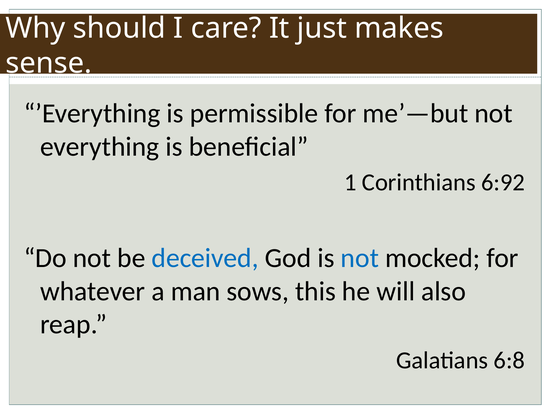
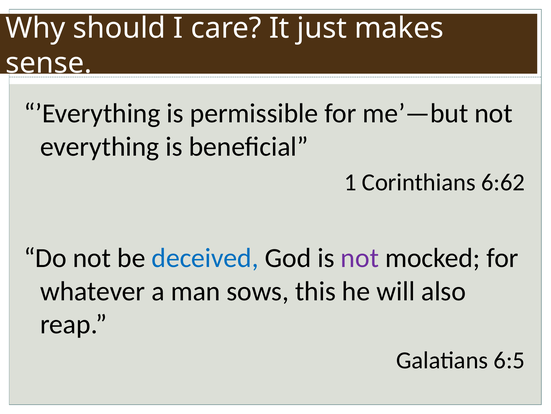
6:92: 6:92 -> 6:62 (503, 182)
not colour: blue -> purple (360, 258)
6:8: 6:8 -> 6:5 (509, 360)
